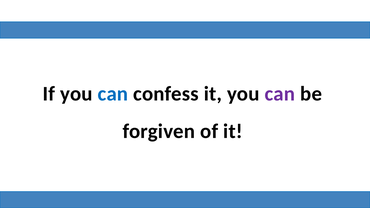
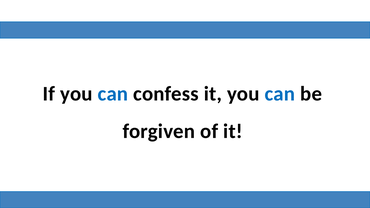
can colour: purple -> blue (280, 94)
